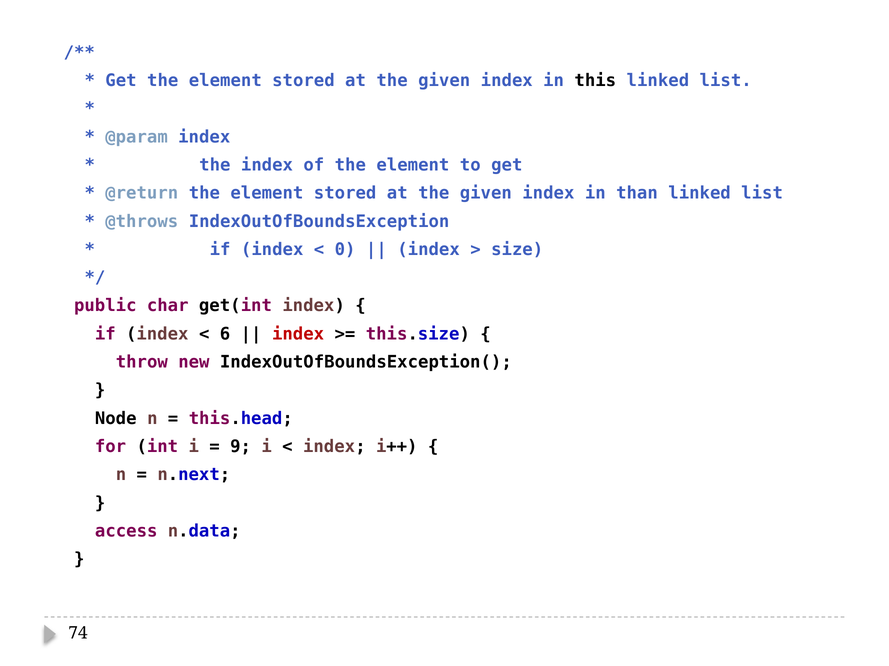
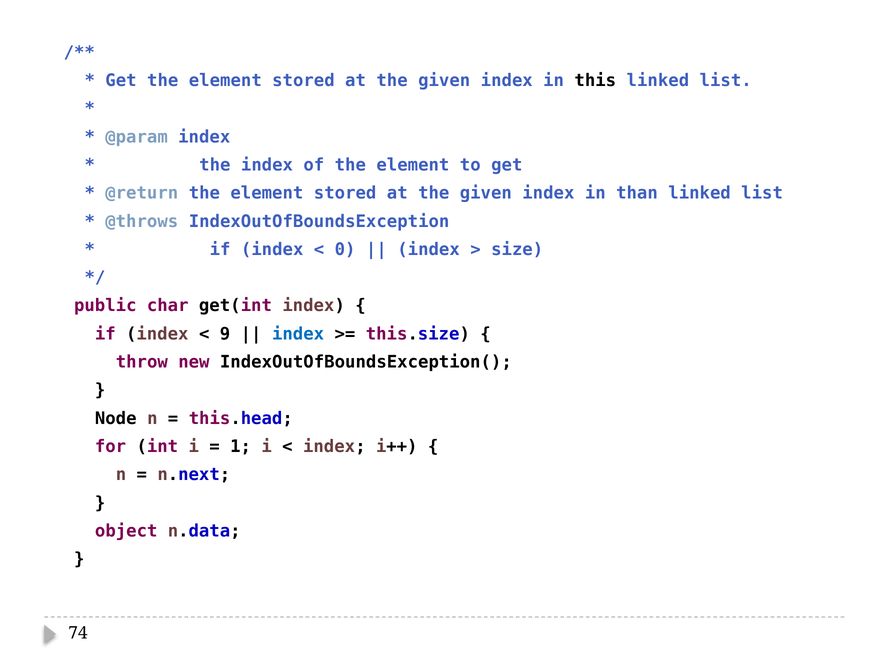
6: 6 -> 9 (225, 334)
index colour: red -> blue (298, 334)
9: 9 -> 1 (241, 447)
access: access -> object (126, 532)
